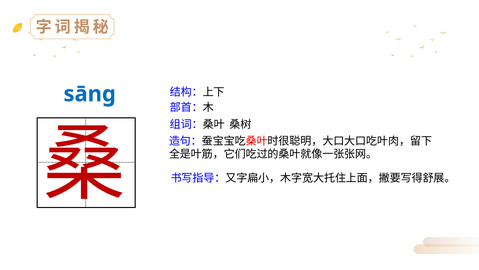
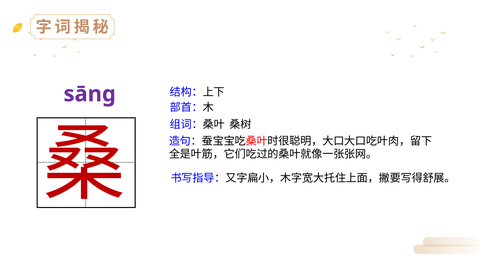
sāng colour: blue -> purple (90, 94)
